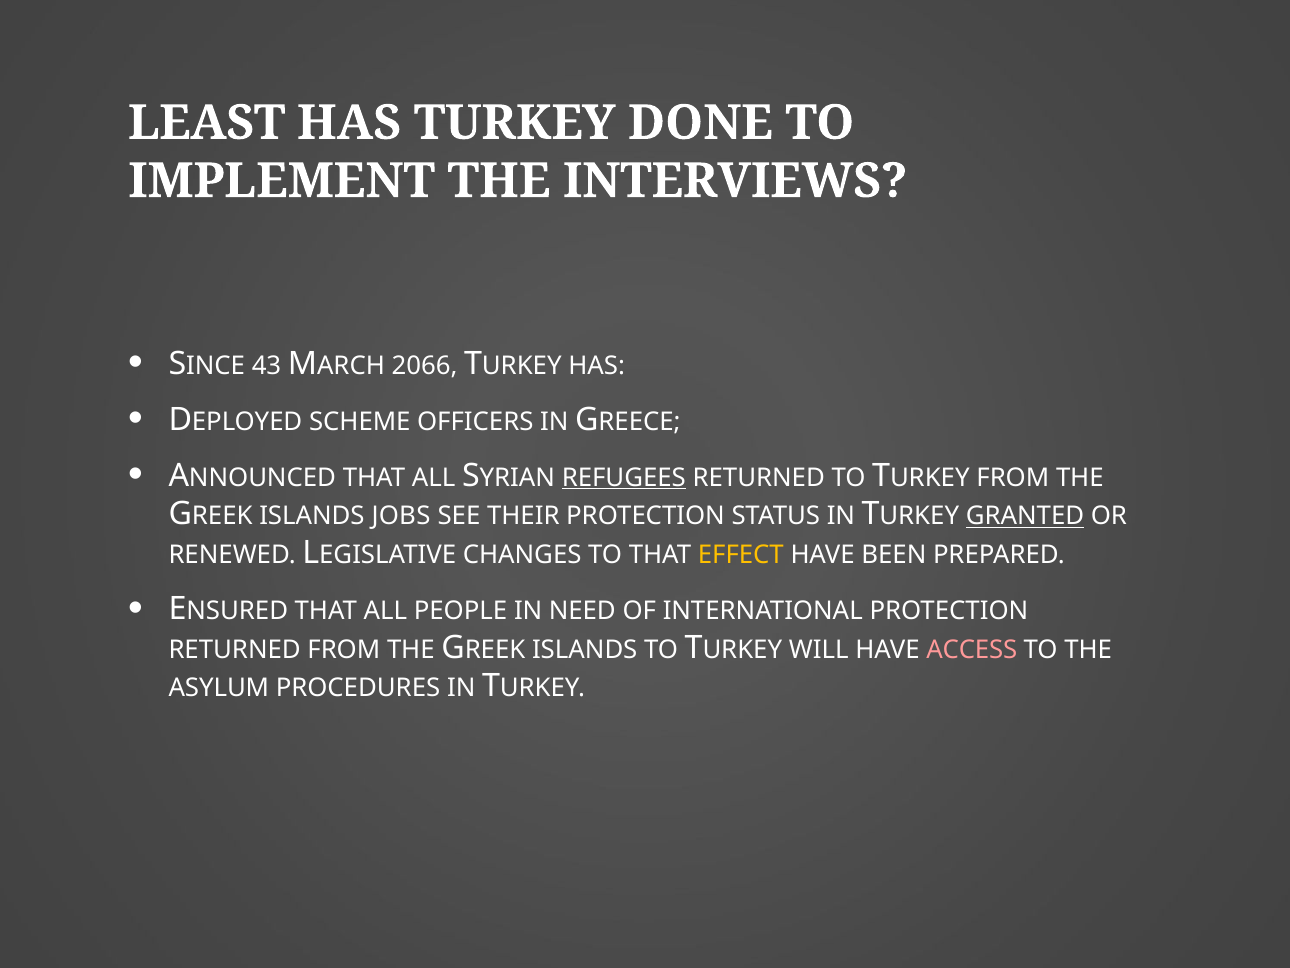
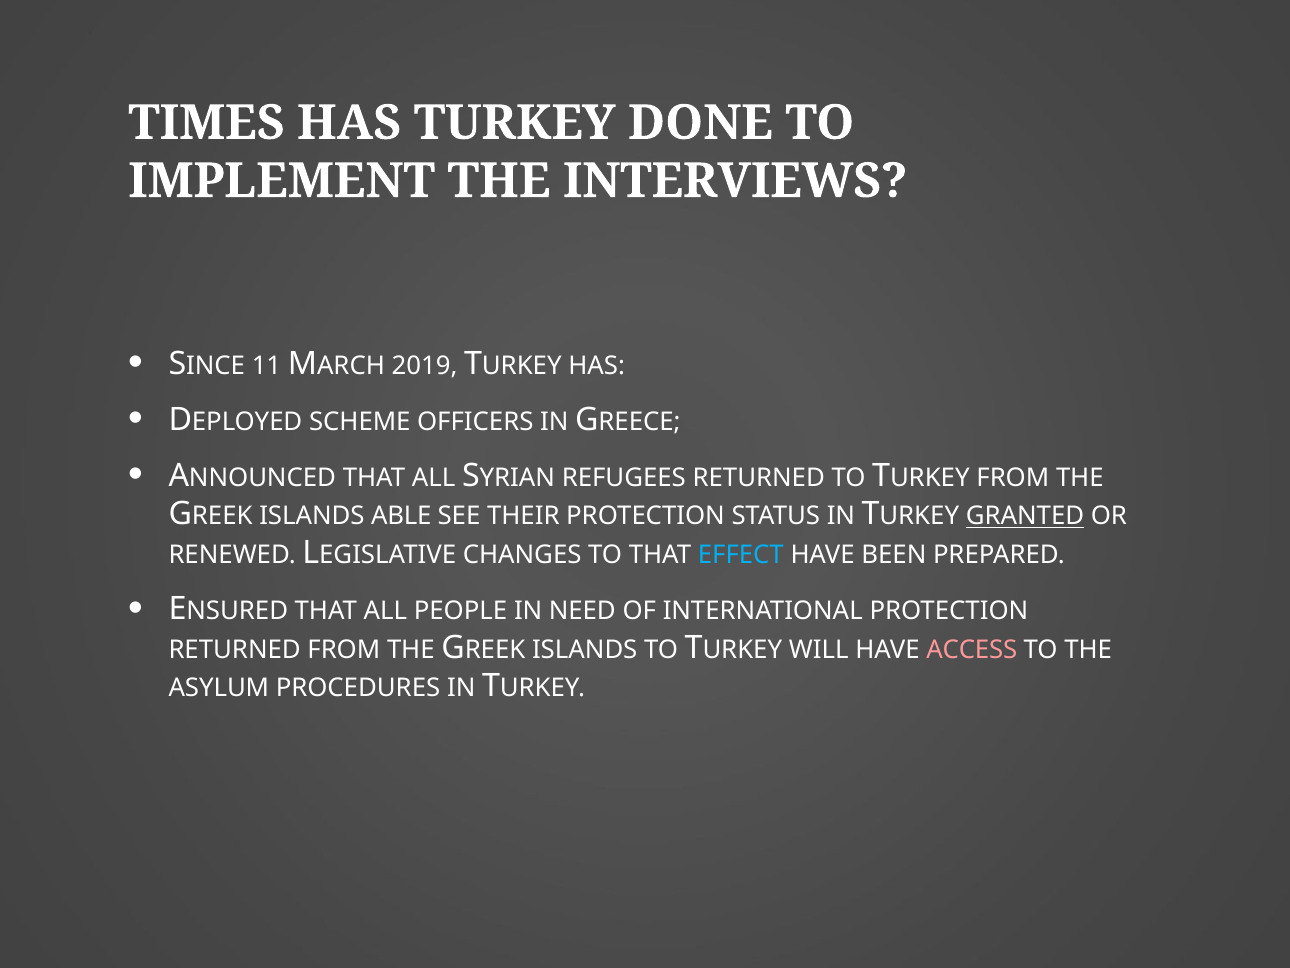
LEAST: LEAST -> TIMES (206, 123)
43: 43 -> 11 (266, 366)
2066: 2066 -> 2019 (425, 366)
REFUGEES underline: present -> none (624, 477)
JOBS: JOBS -> ABLE (401, 516)
EFFECT colour: yellow -> light blue (741, 555)
